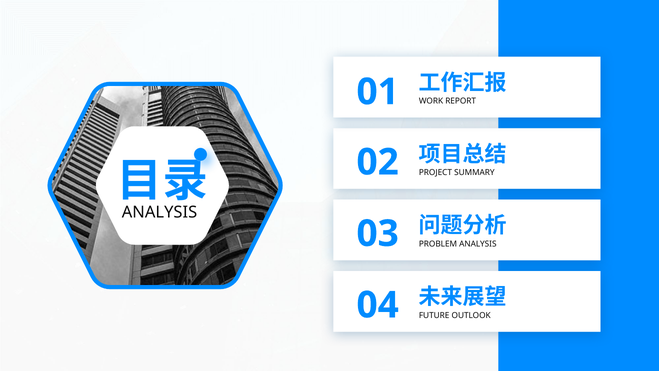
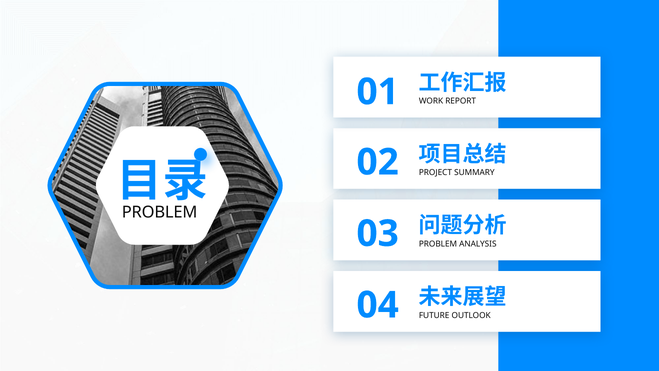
ANALYSIS: ANALYSIS -> PROBLEM (160, 212)
